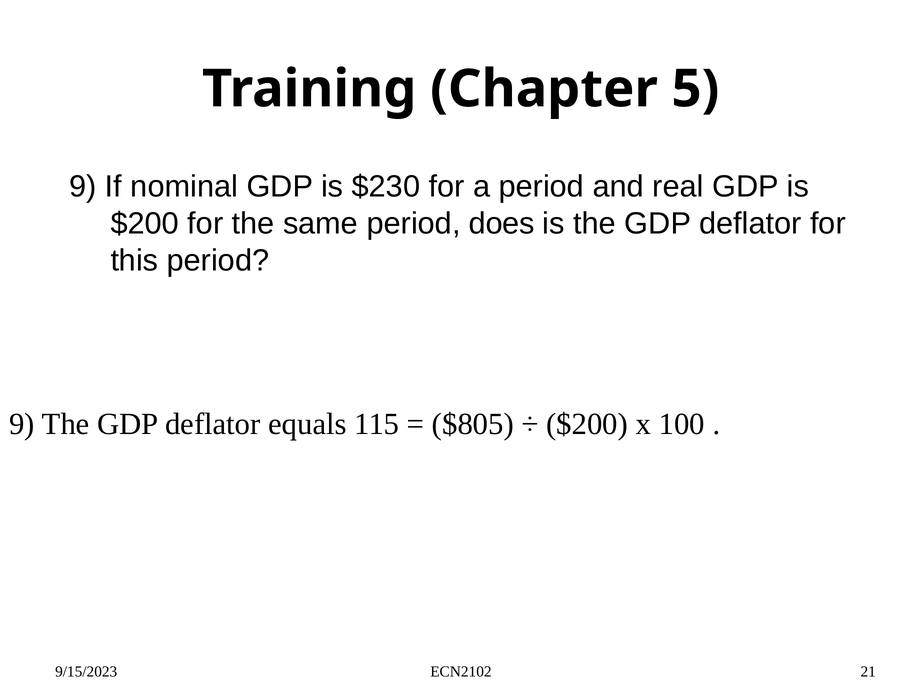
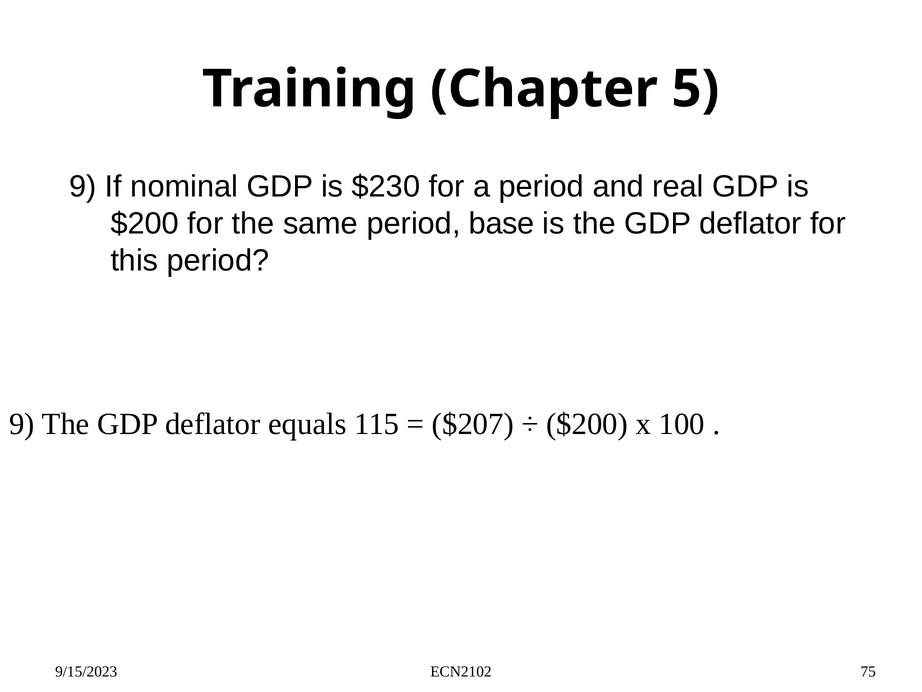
does: does -> base (502, 223)
$805: $805 -> $207 (473, 424)
21: 21 -> 75 (868, 671)
